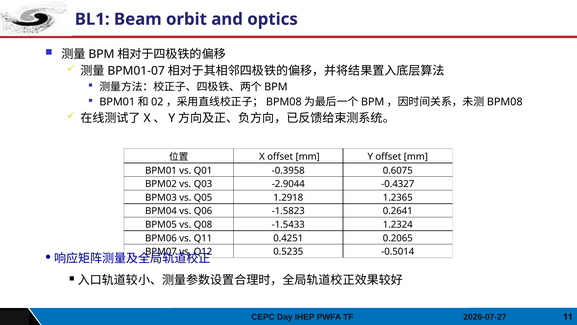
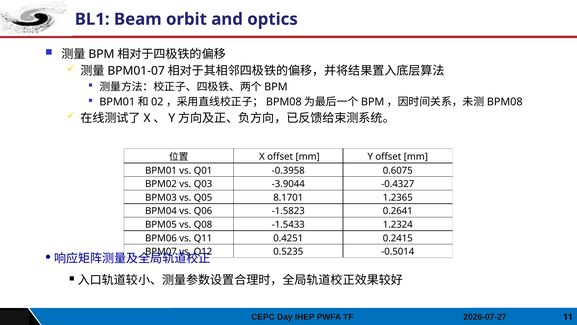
-2.9044: -2.9044 -> -3.9044 (288, 184)
1.2918: 1.2918 -> 8.1701 (288, 197)
0.2065: 0.2065 -> 0.2415 (398, 238)
